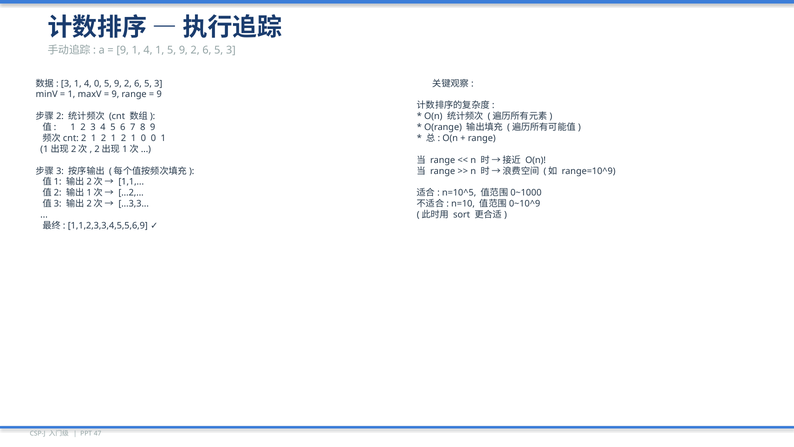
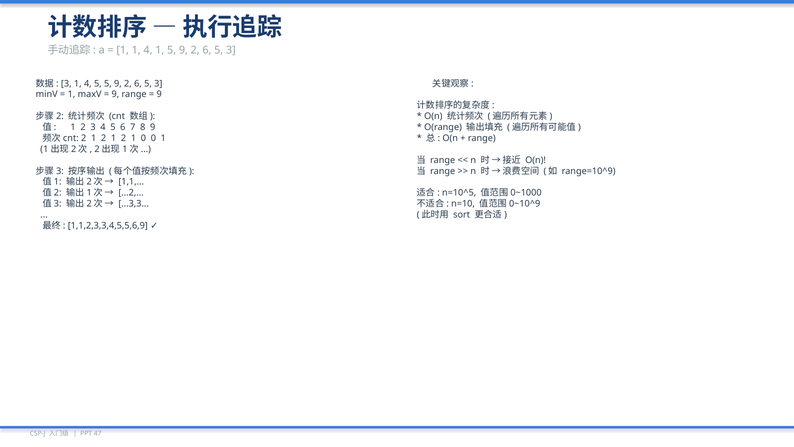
9: 9 -> 1 (123, 50)
1 4 0: 0 -> 5 (98, 83)
